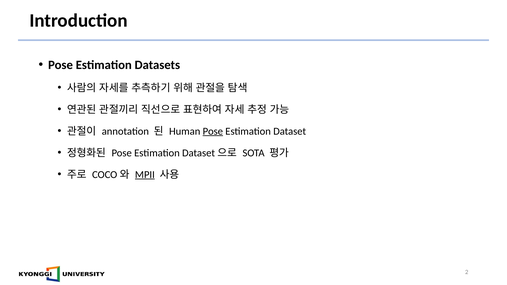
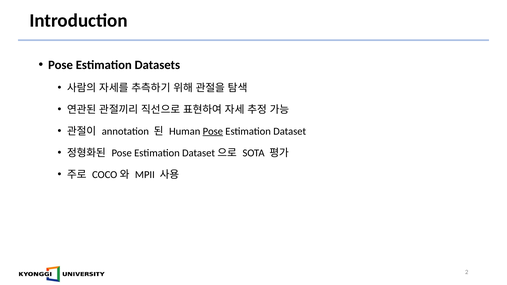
MPII underline: present -> none (145, 175)
